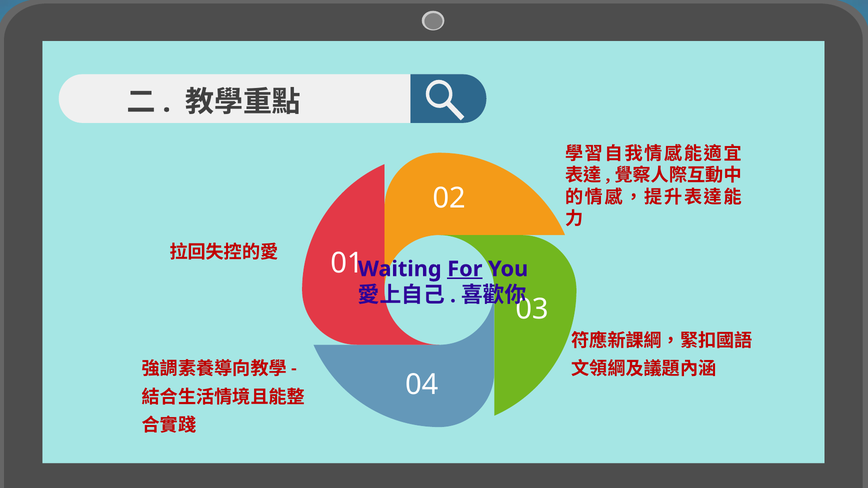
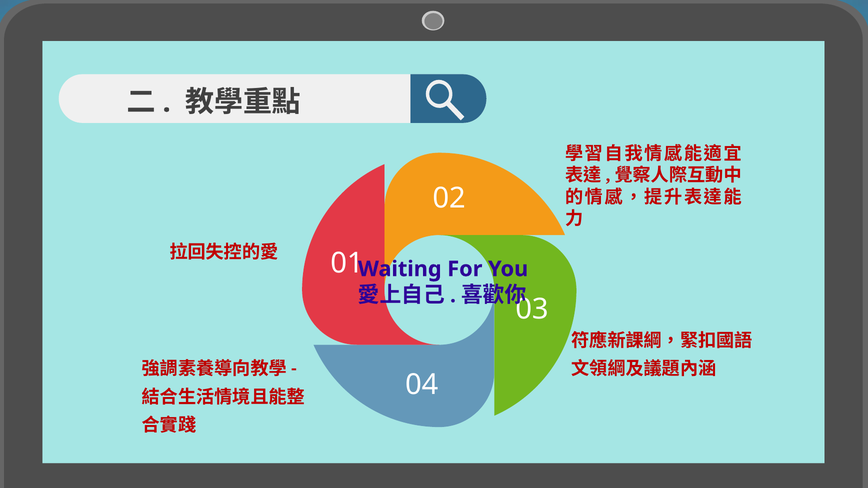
For underline: present -> none (465, 269)
